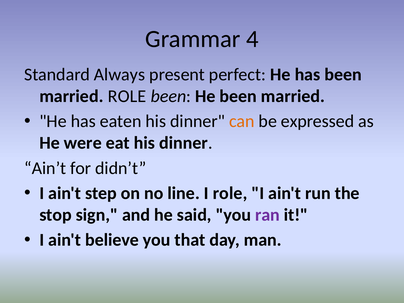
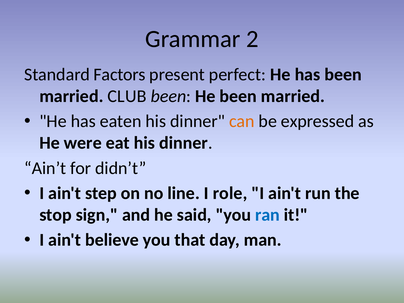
4: 4 -> 2 (252, 39)
Always: Always -> Factors (120, 75)
married ROLE: ROLE -> CLUB (127, 96)
ran colour: purple -> blue (268, 215)
